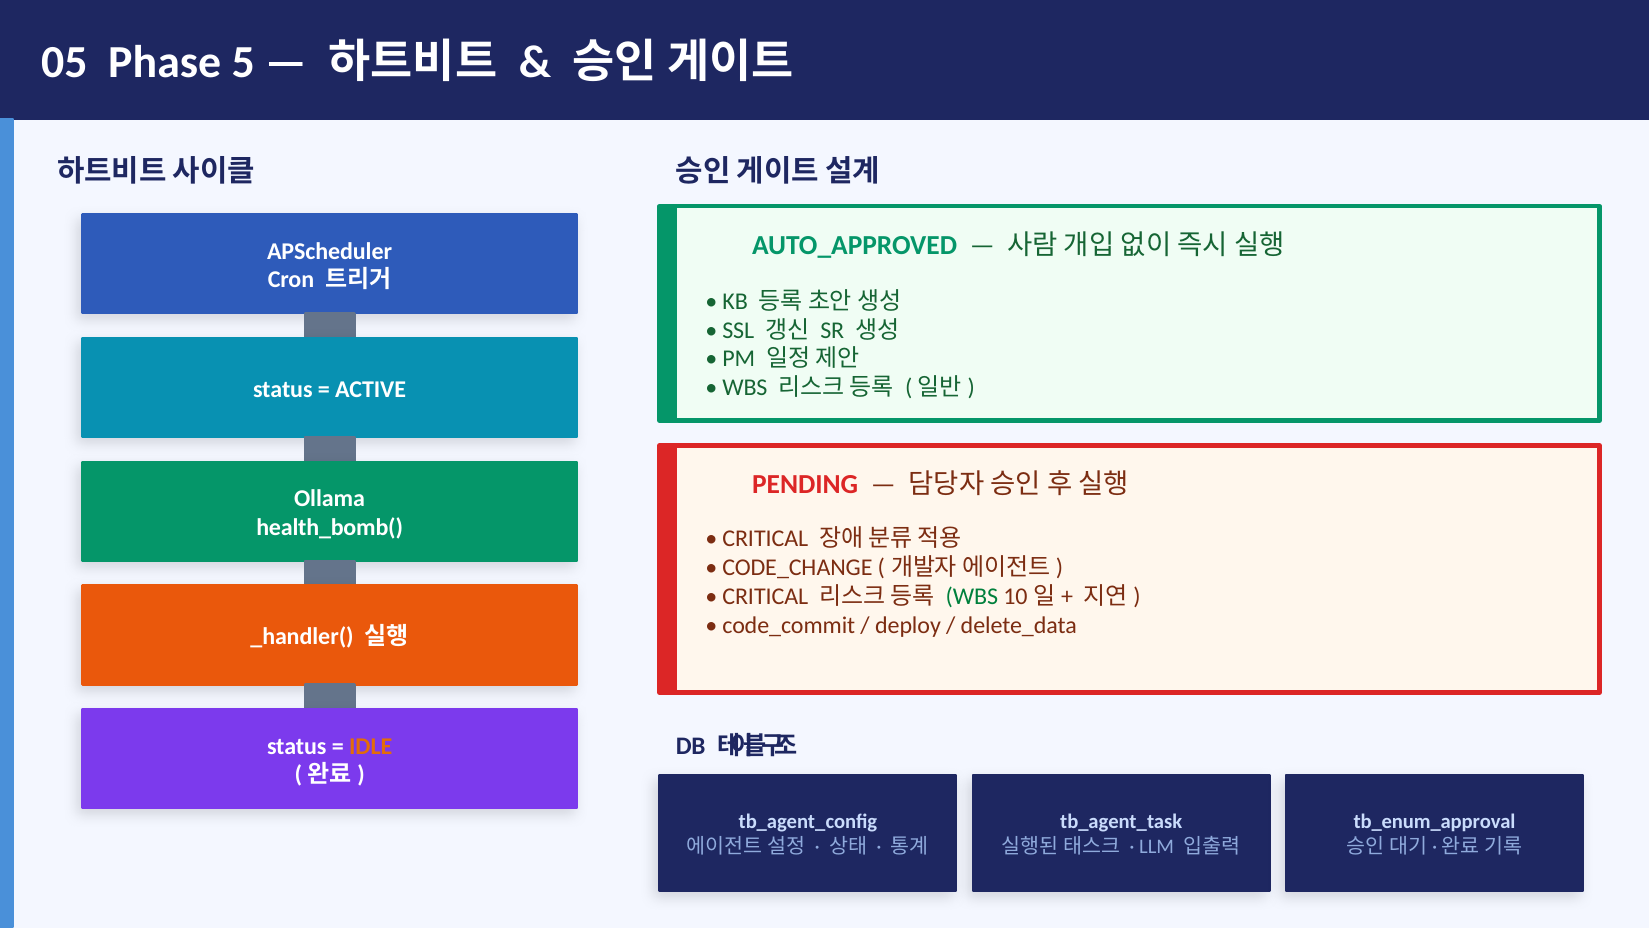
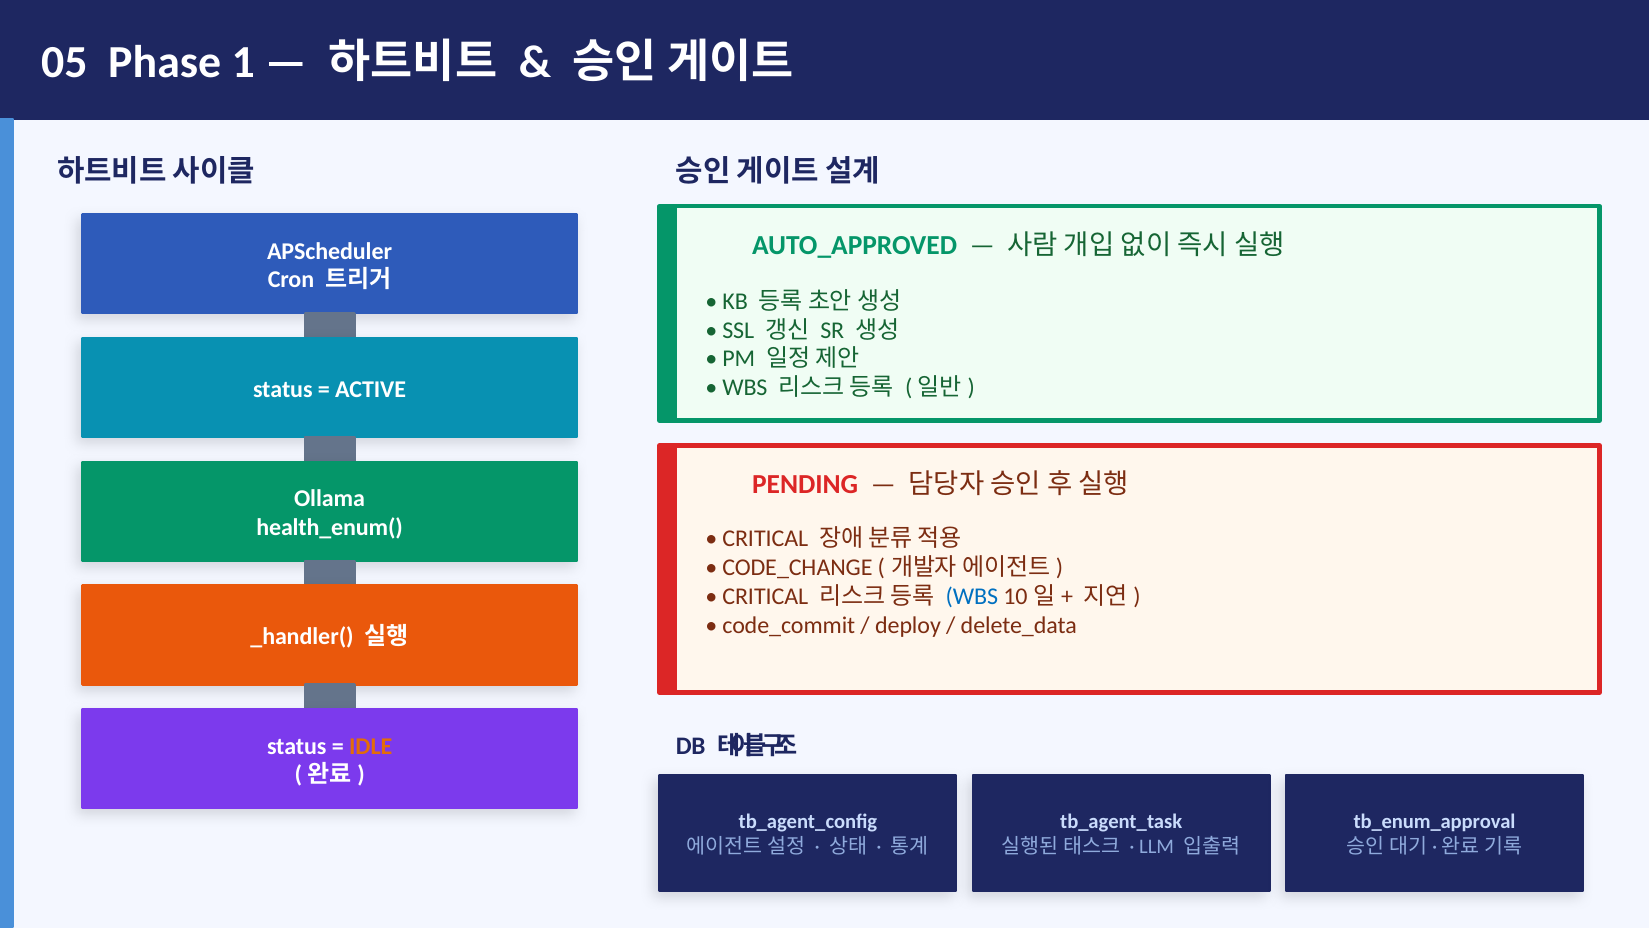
5: 5 -> 1 (243, 63)
health_bomb(: health_bomb( -> health_enum( (330, 527)
WBS colour: green -> blue (972, 596)
